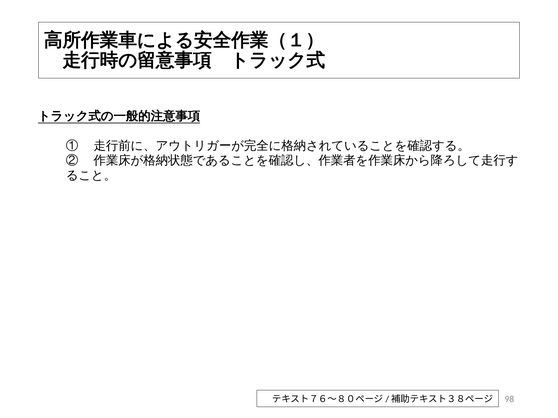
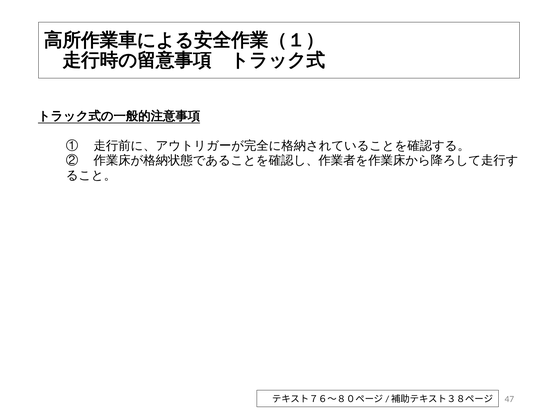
98: 98 -> 47 (509, 400)
